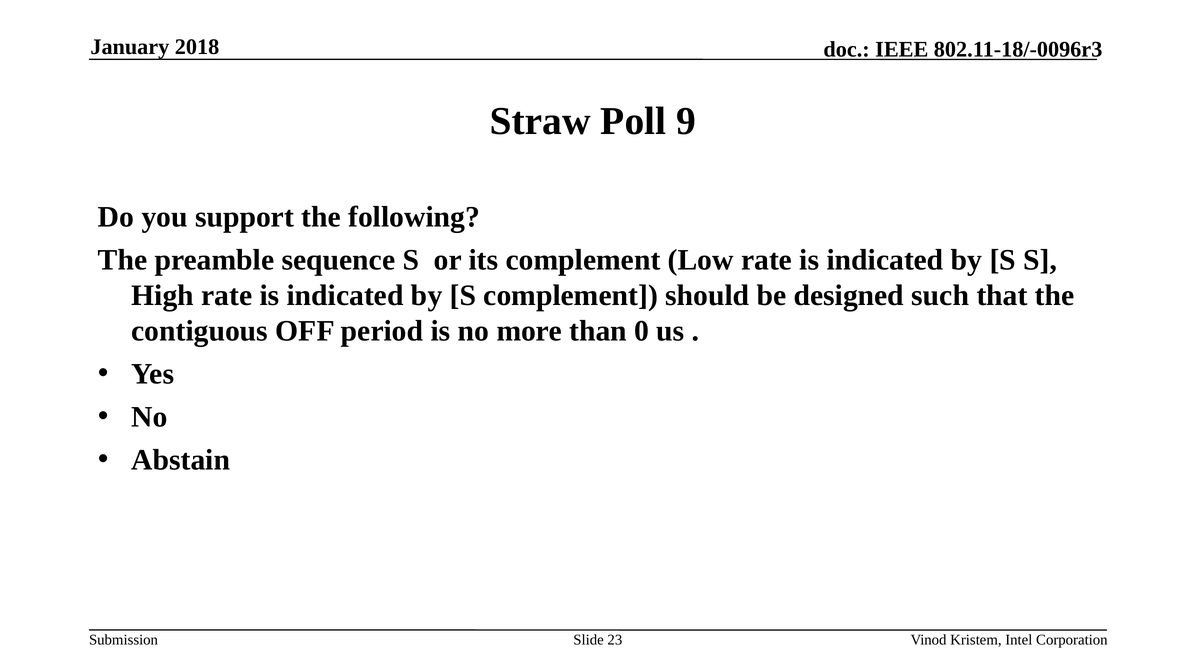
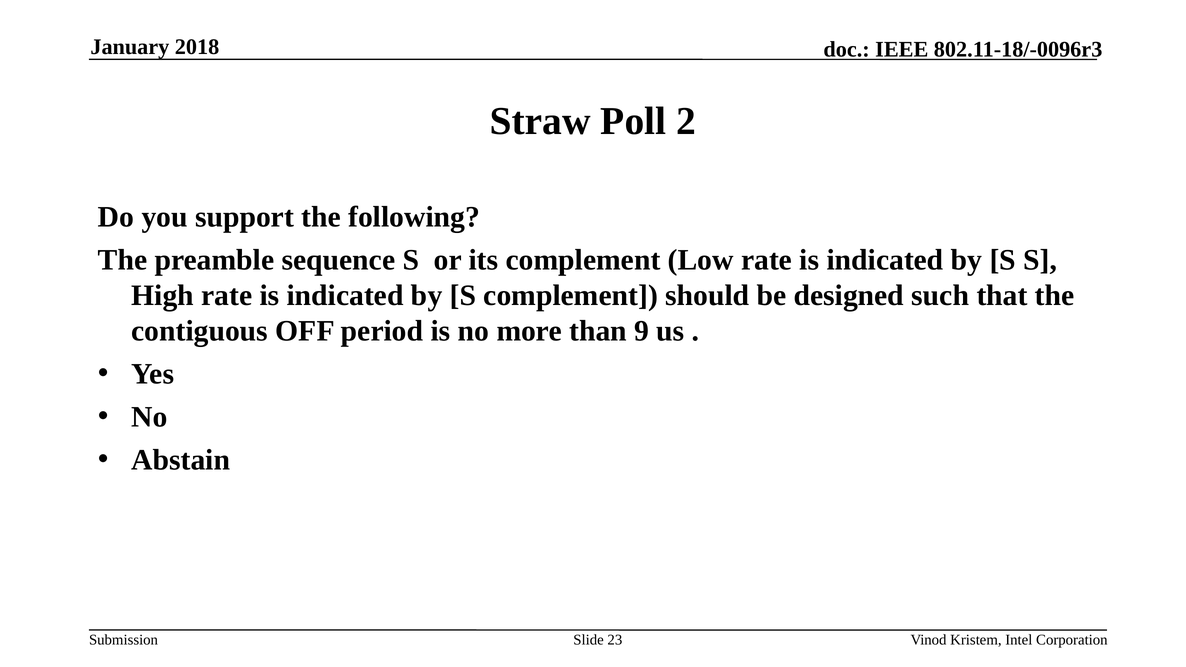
9: 9 -> 2 (686, 121)
0: 0 -> 9 (642, 331)
